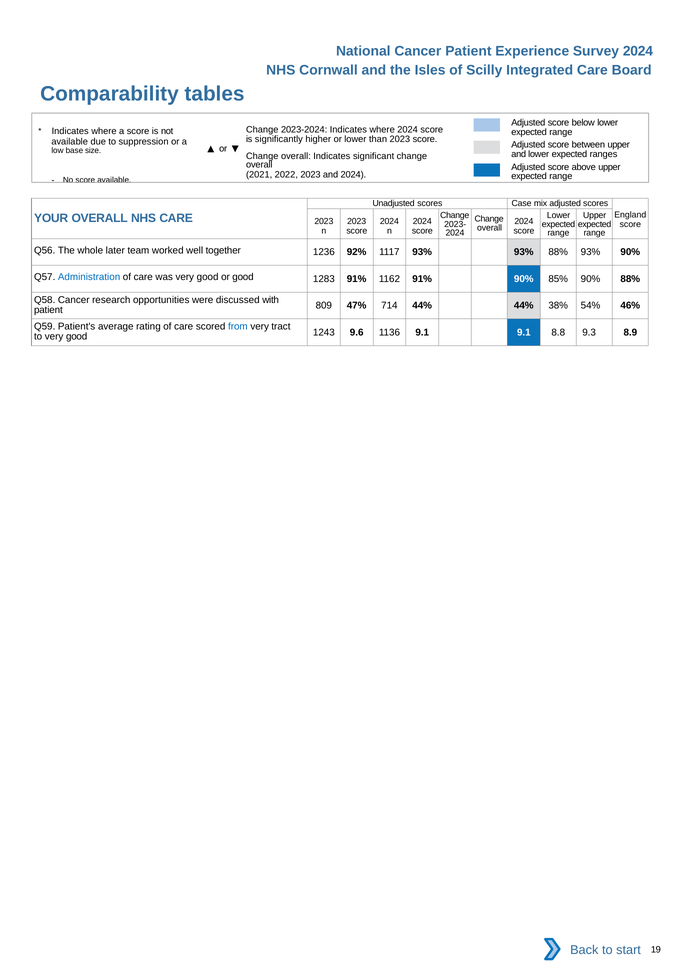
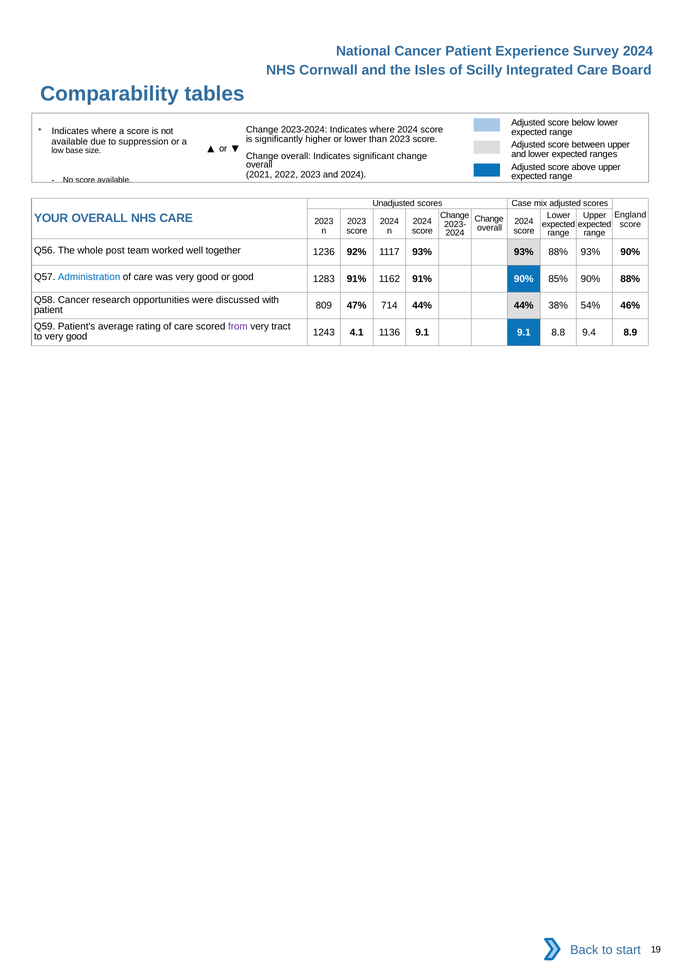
later: later -> post (115, 250)
from colour: blue -> purple (238, 327)
9.6: 9.6 -> 4.1 (357, 332)
9.3: 9.3 -> 9.4 (589, 332)
